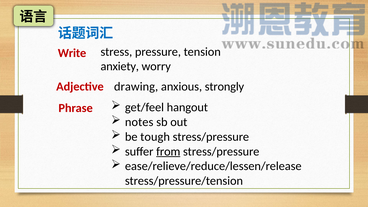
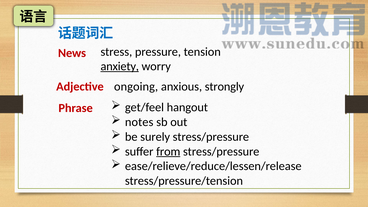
Write: Write -> News (72, 53)
anxiety underline: none -> present (120, 66)
drawing: drawing -> ongoing (136, 87)
tough: tough -> surely (155, 137)
